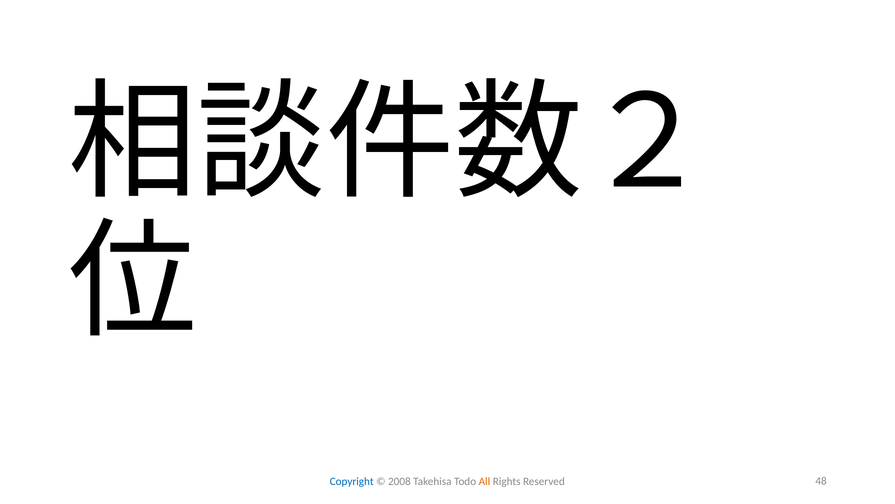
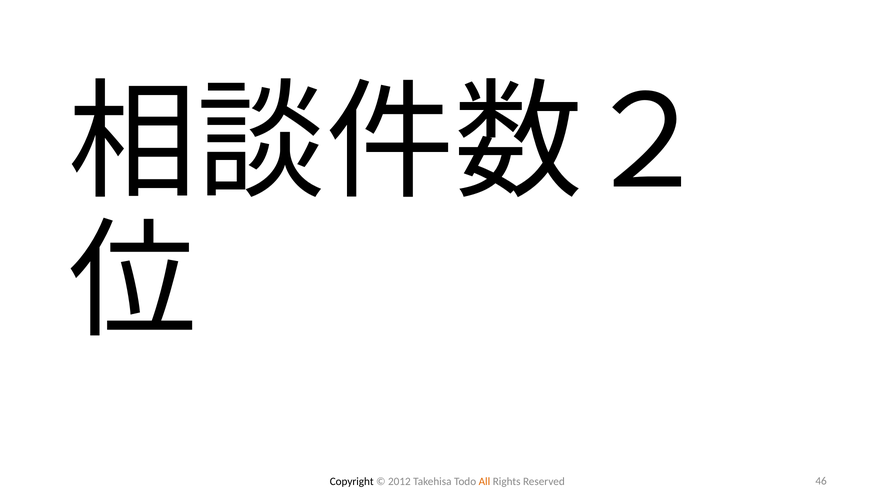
Copyright colour: blue -> black (352, 481)
2008: 2008 -> 2012 (399, 481)
48: 48 -> 46 (821, 481)
